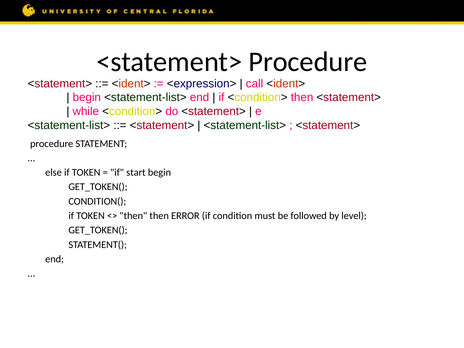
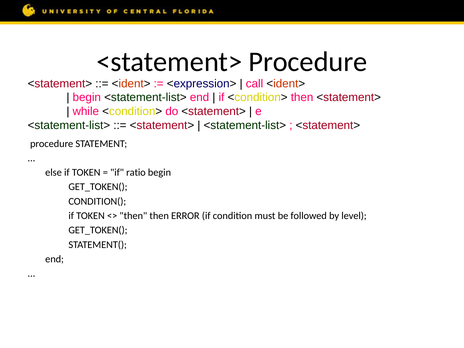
start: start -> ratio (136, 172)
